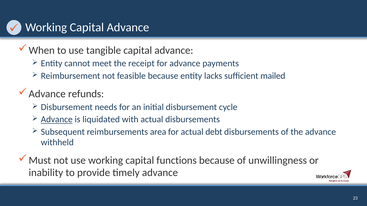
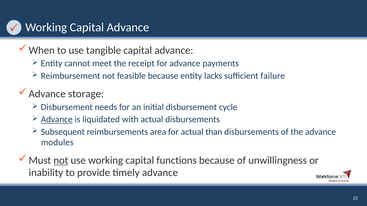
mailed: mailed -> failure (273, 76)
refunds: refunds -> storage (86, 94)
debt: debt -> than (214, 132)
withheld: withheld -> modules (57, 143)
not underline: none -> present (61, 161)
